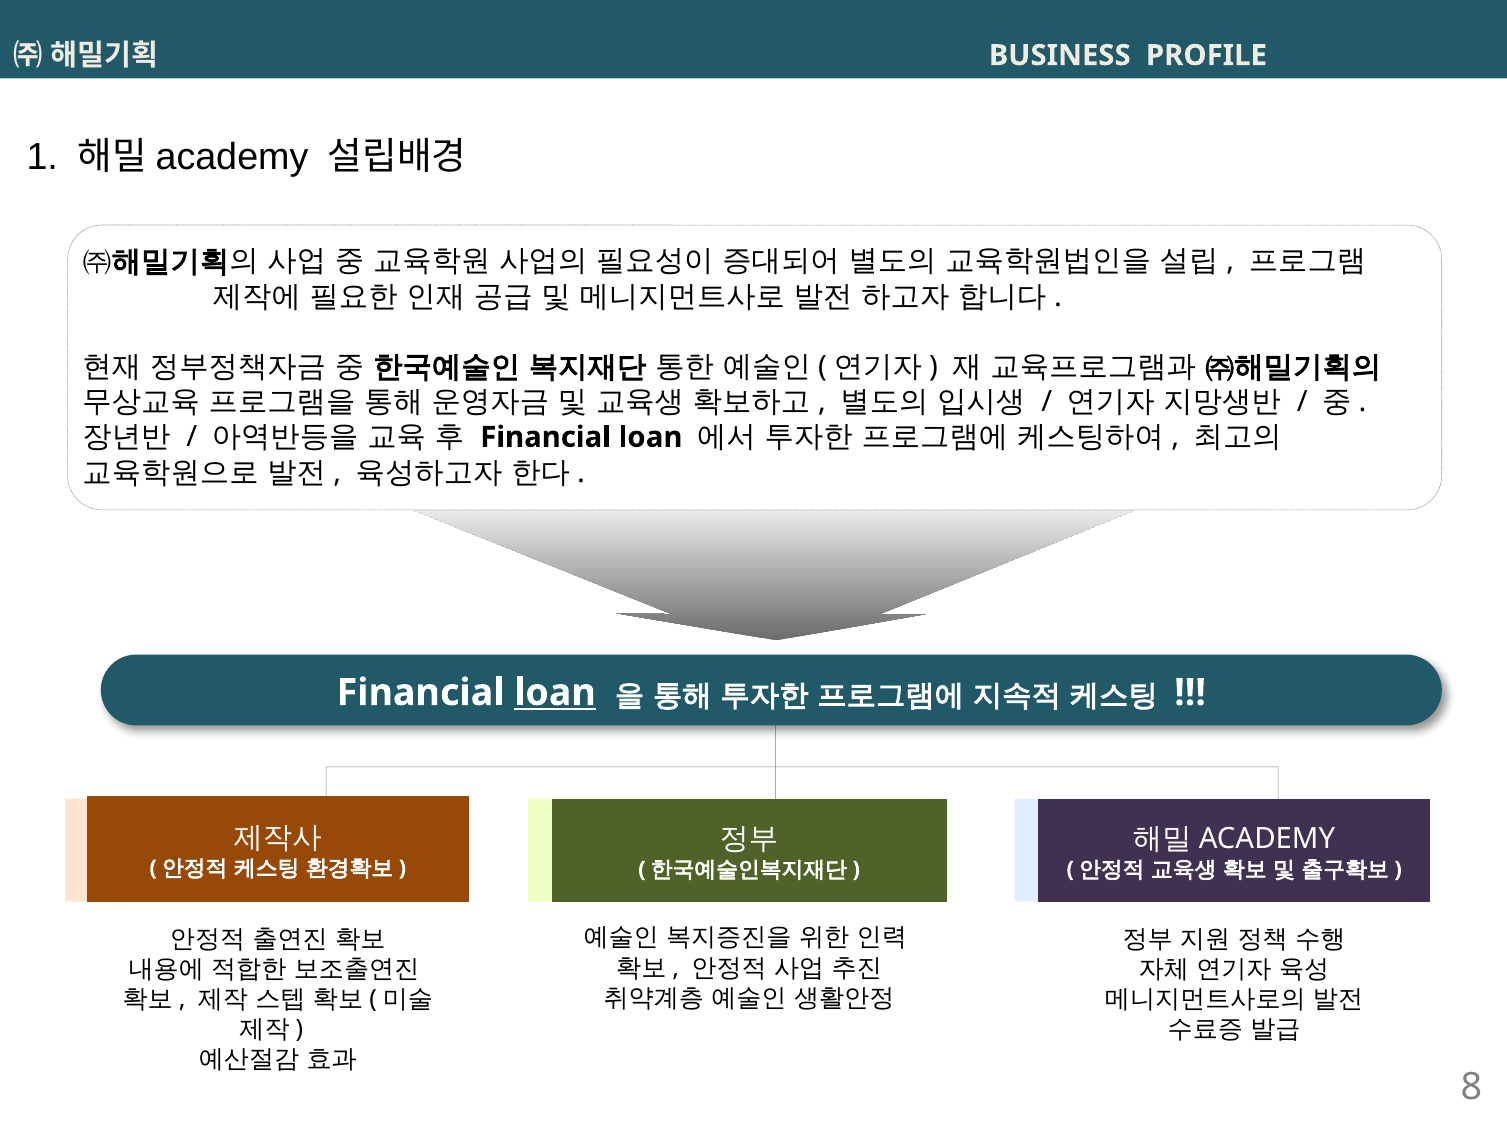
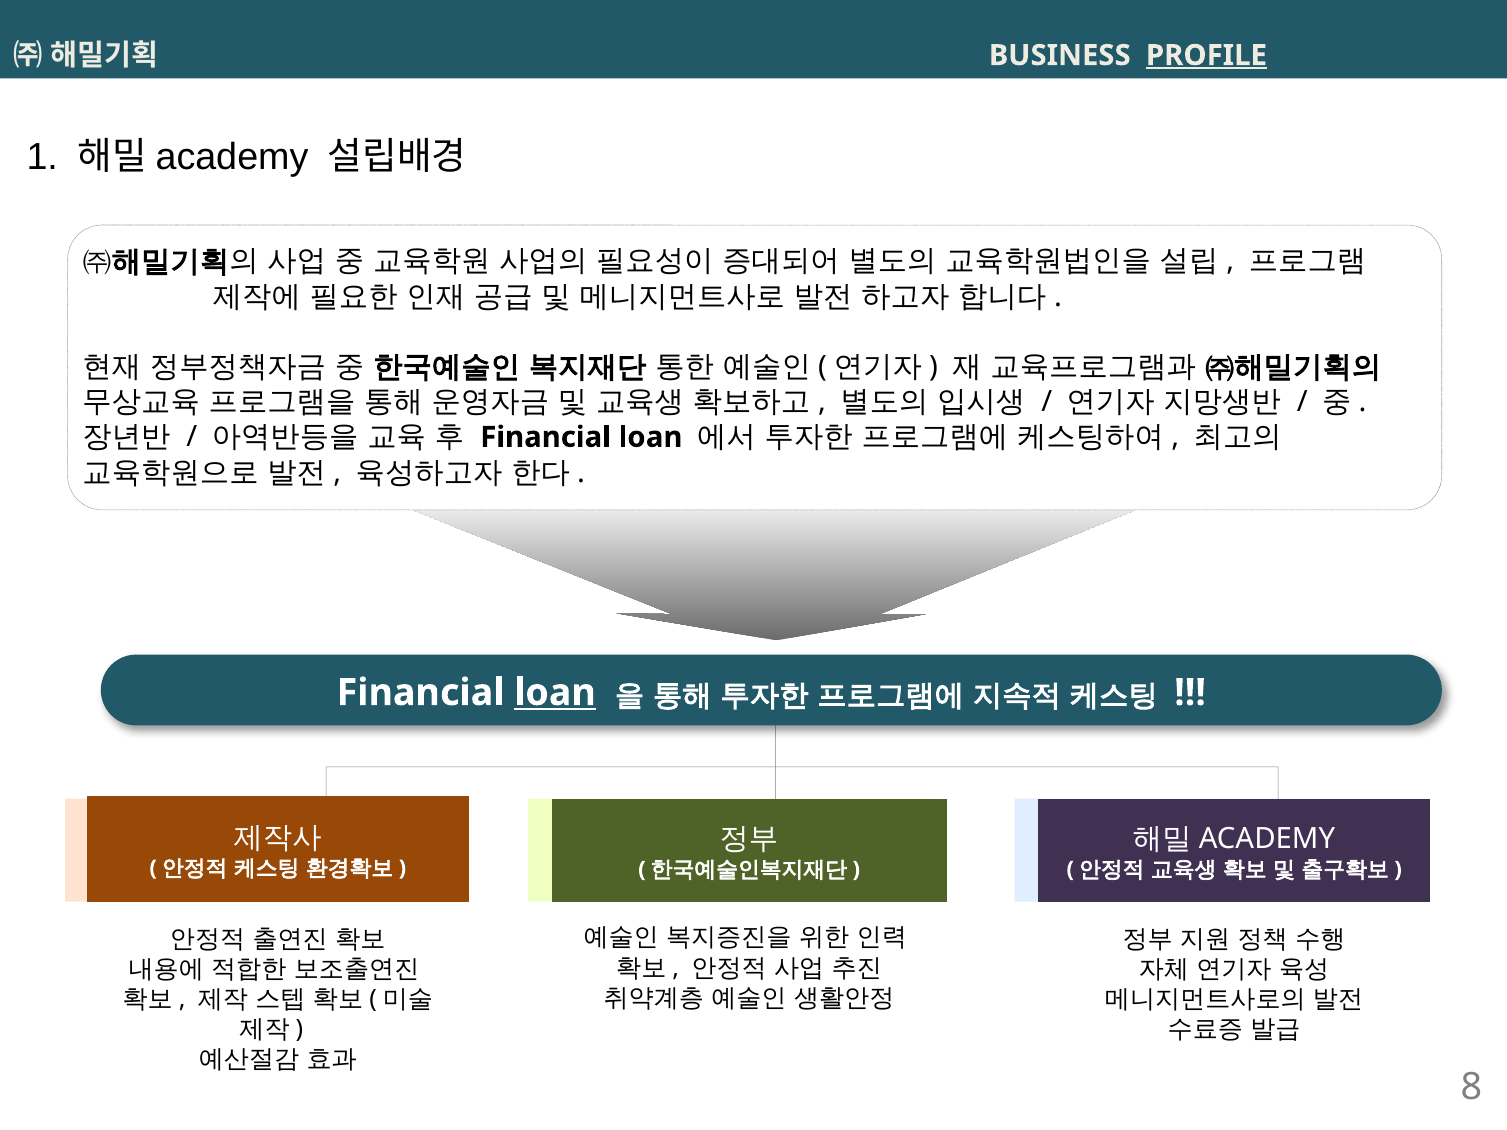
PROFILE underline: none -> present (1206, 55)
